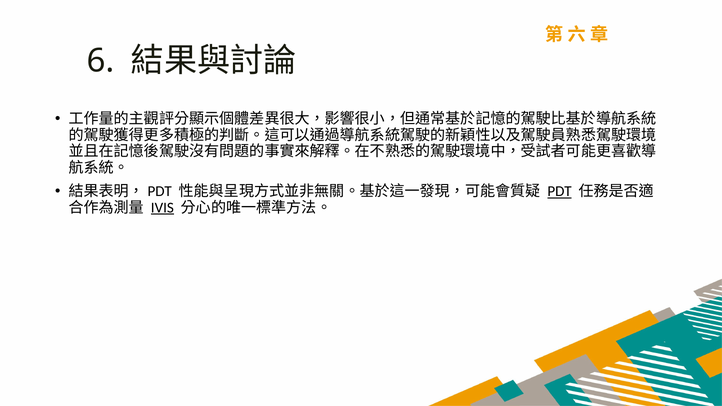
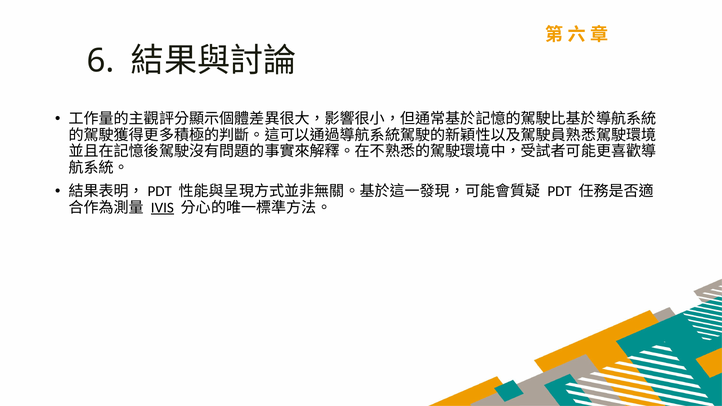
PDT underline: present -> none (560, 191)
